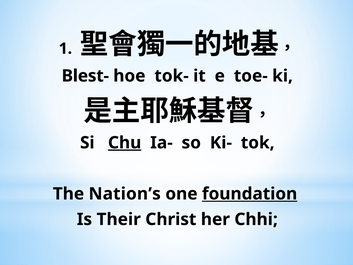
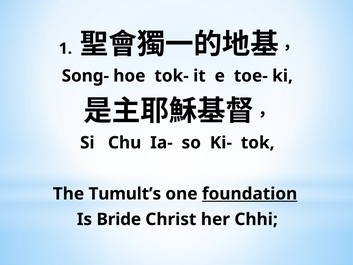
Blest-: Blest- -> Song- (85, 76)
Chu underline: present -> none (125, 143)
Nation’s: Nation’s -> Tumult’s (125, 194)
Their: Their -> Bride (119, 219)
